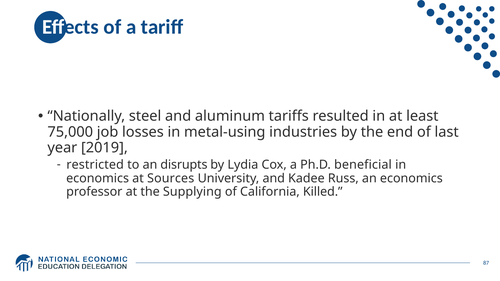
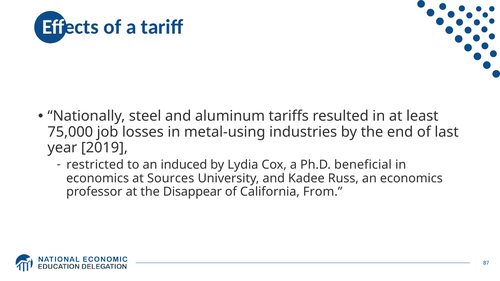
disrupts: disrupts -> induced (184, 165)
Supplying: Supplying -> Disappear (192, 192)
Killed: Killed -> From (323, 192)
